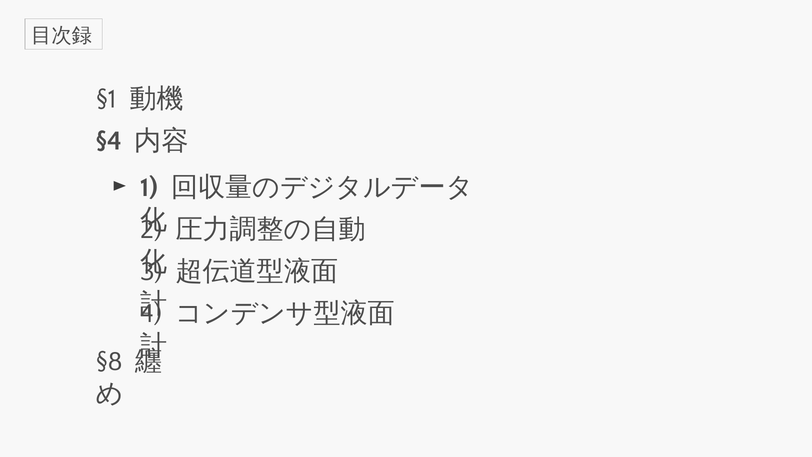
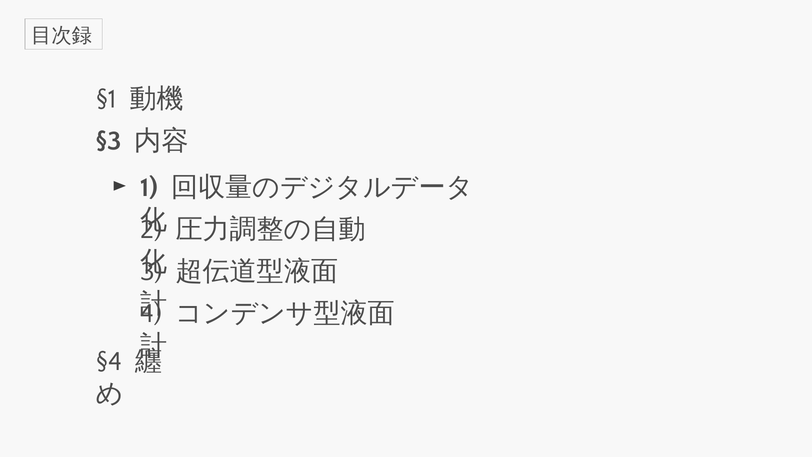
§4: §4 -> §3 (109, 141)
§8: §8 -> §4 (109, 361)
